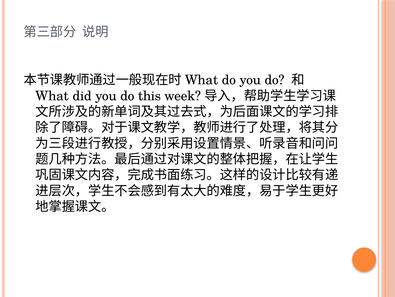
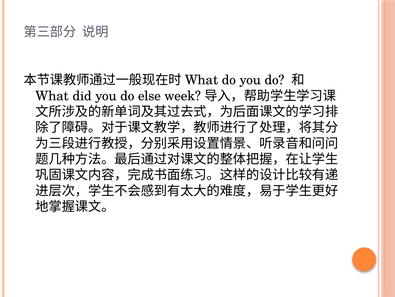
this: this -> else (150, 96)
